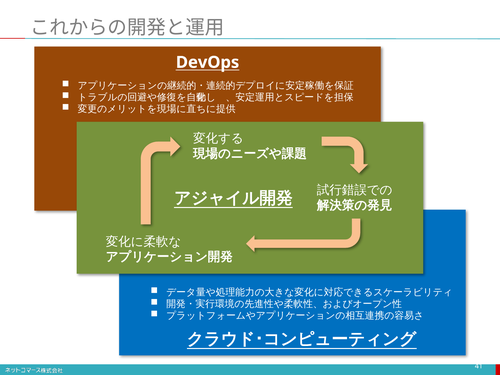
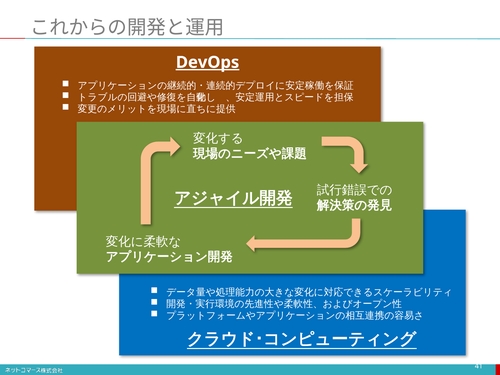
DevOps underline: none -> present (208, 62)
